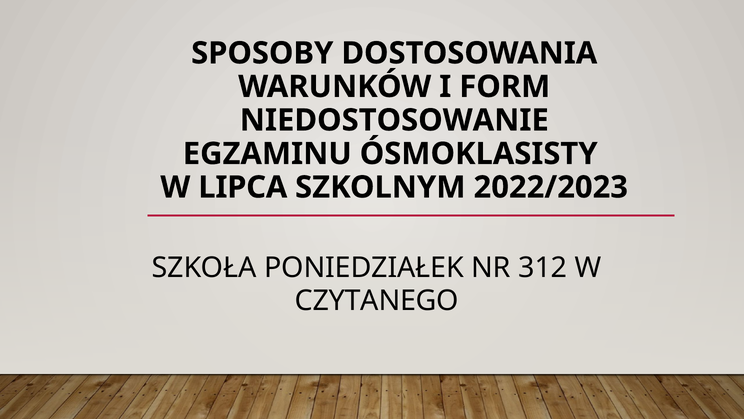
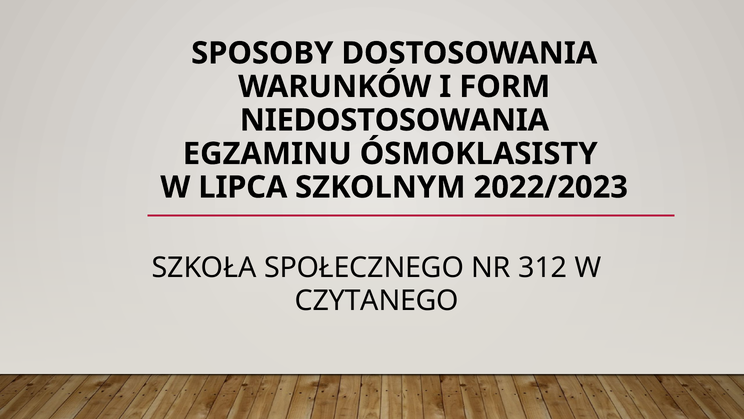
NIEDOSTOSOWANIE: NIEDOSTOSOWANIE -> NIEDOSTOSOWANIA (394, 120)
PONIEDZIAŁEK: PONIEDZIAŁEK -> SPOŁECZNEGO (364, 267)
